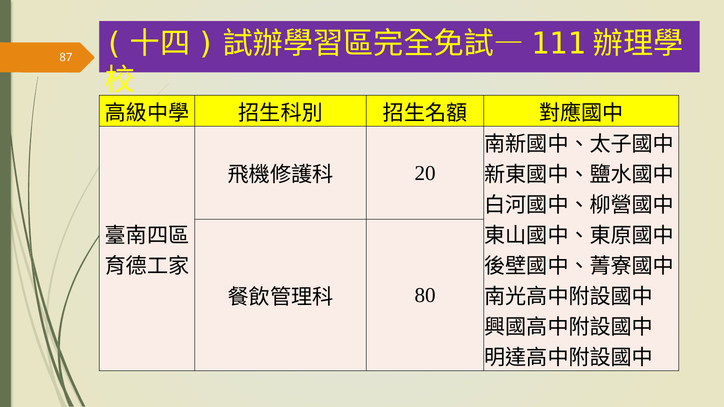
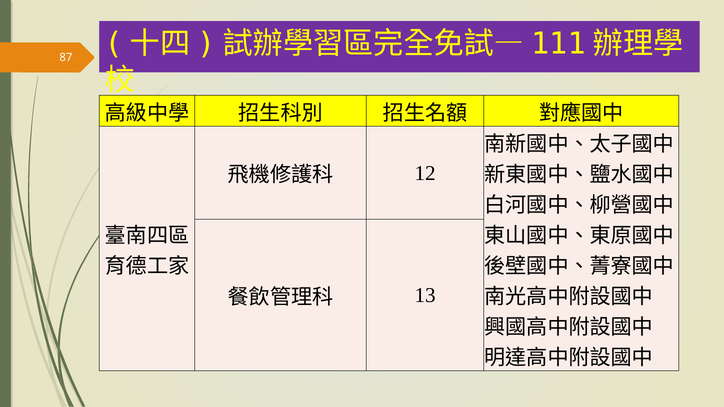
20: 20 -> 12 (425, 173)
80: 80 -> 13 (425, 296)
